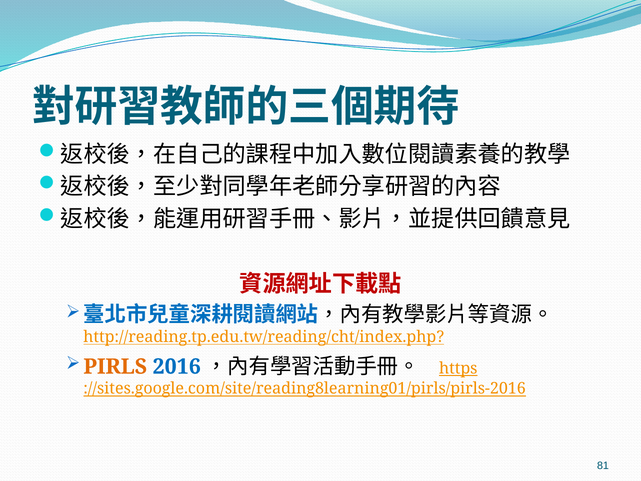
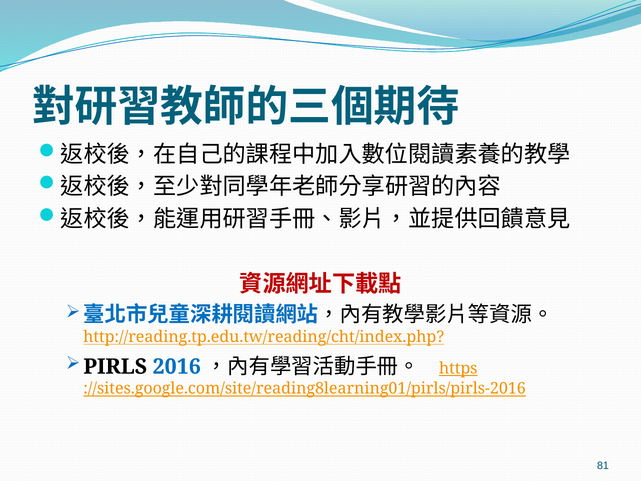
PIRLS colour: orange -> black (115, 366)
